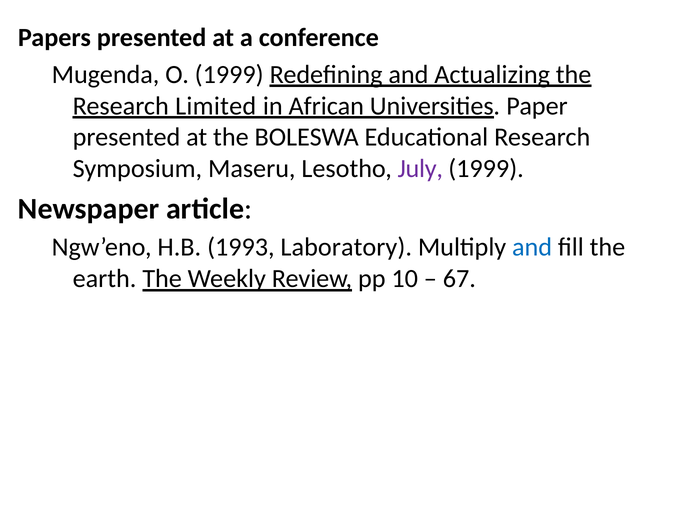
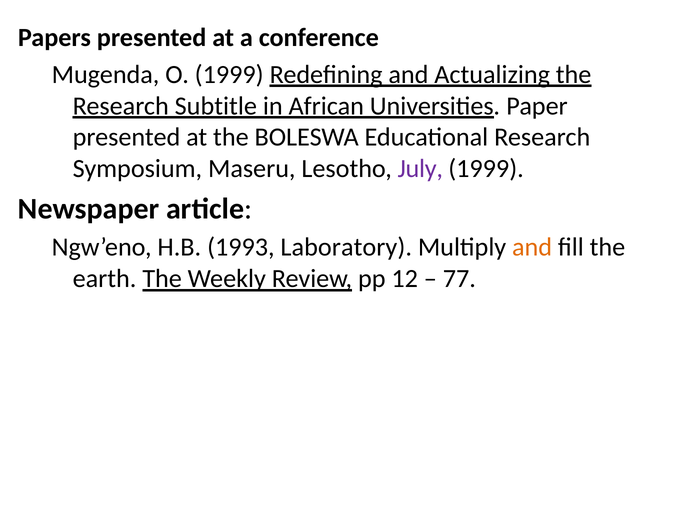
Limited: Limited -> Subtitle (216, 106)
and colour: blue -> orange (532, 248)
10: 10 -> 12 (405, 279)
67: 67 -> 77 (459, 279)
